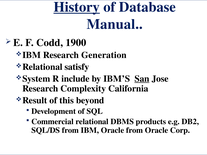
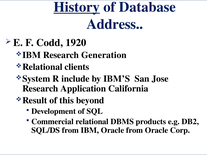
Manual: Manual -> Address (115, 24)
1900: 1900 -> 1920 (76, 43)
satisfy: satisfy -> clients (77, 67)
San underline: present -> none (142, 79)
Complexity: Complexity -> Application (83, 89)
